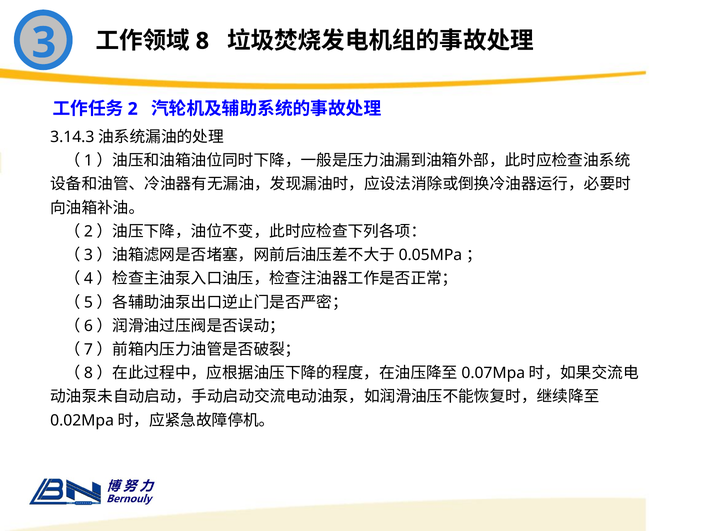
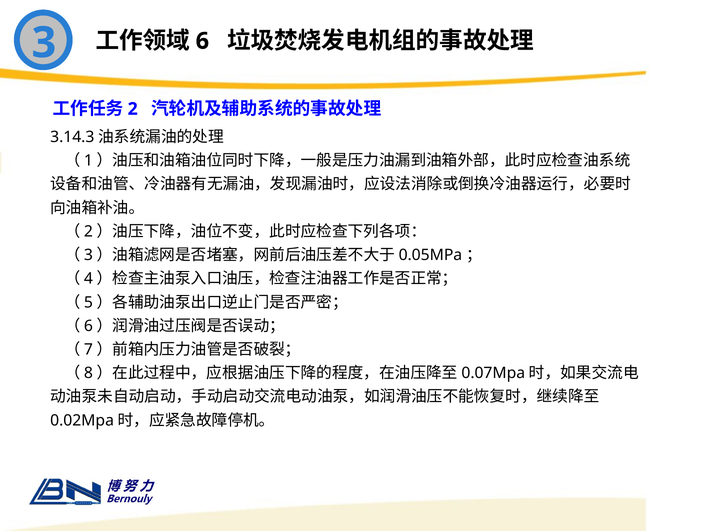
8: 8 -> 6 (202, 41)
